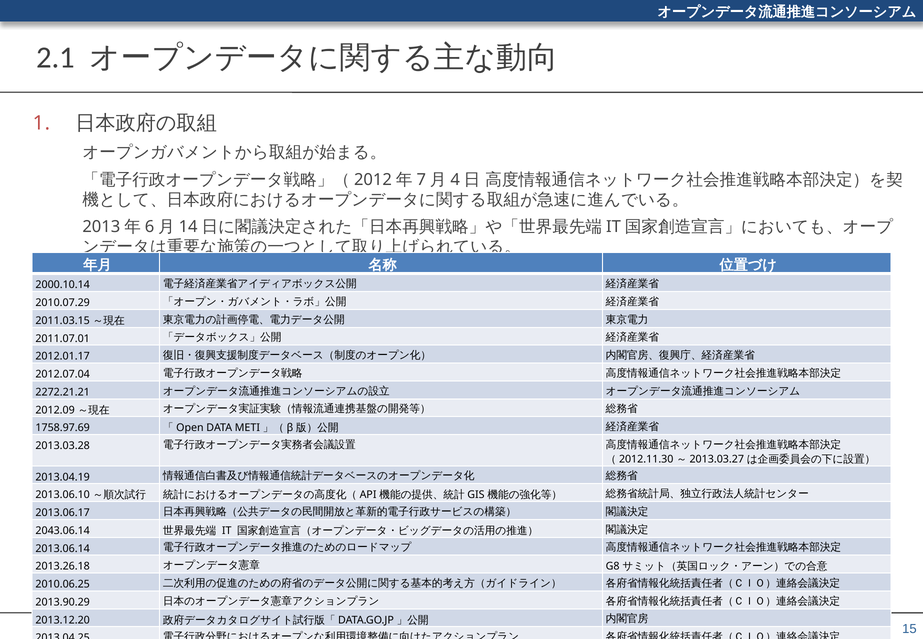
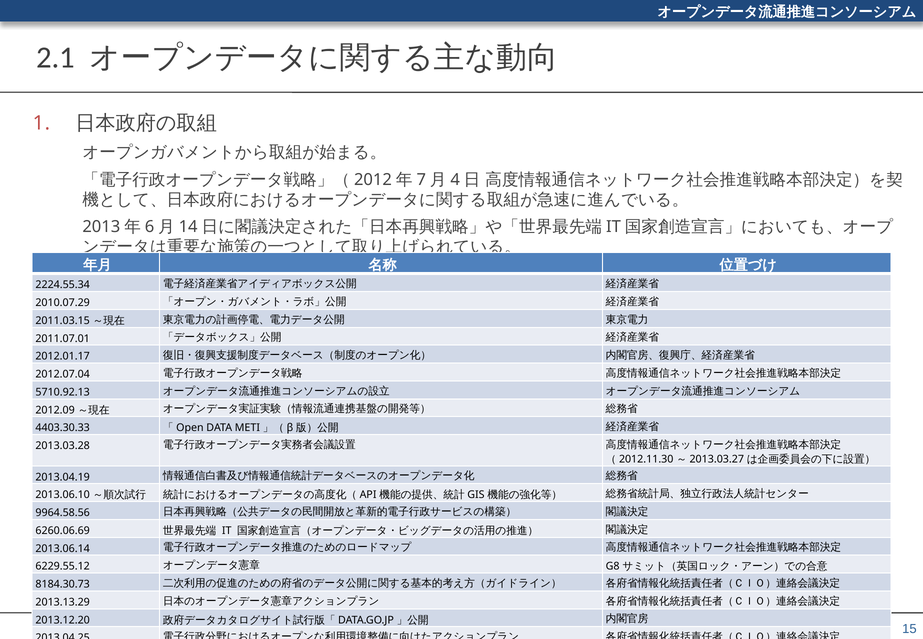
2000.10.14: 2000.10.14 -> 2224.55.34 (63, 285)
2272.21.21: 2272.21.21 -> 5710.92.13 (63, 392)
1758.97.69: 1758.97.69 -> 4403.30.33 (63, 428)
2013.06.17: 2013.06.17 -> 9964.58.56 (63, 513)
2043.06.14: 2043.06.14 -> 6260.06.69 (63, 531)
2013.26.18: 2013.26.18 -> 6229.55.12 (63, 566)
2010.06.25: 2010.06.25 -> 8184.30.73 (63, 584)
2013.90.29: 2013.90.29 -> 2013.13.29 (63, 602)
